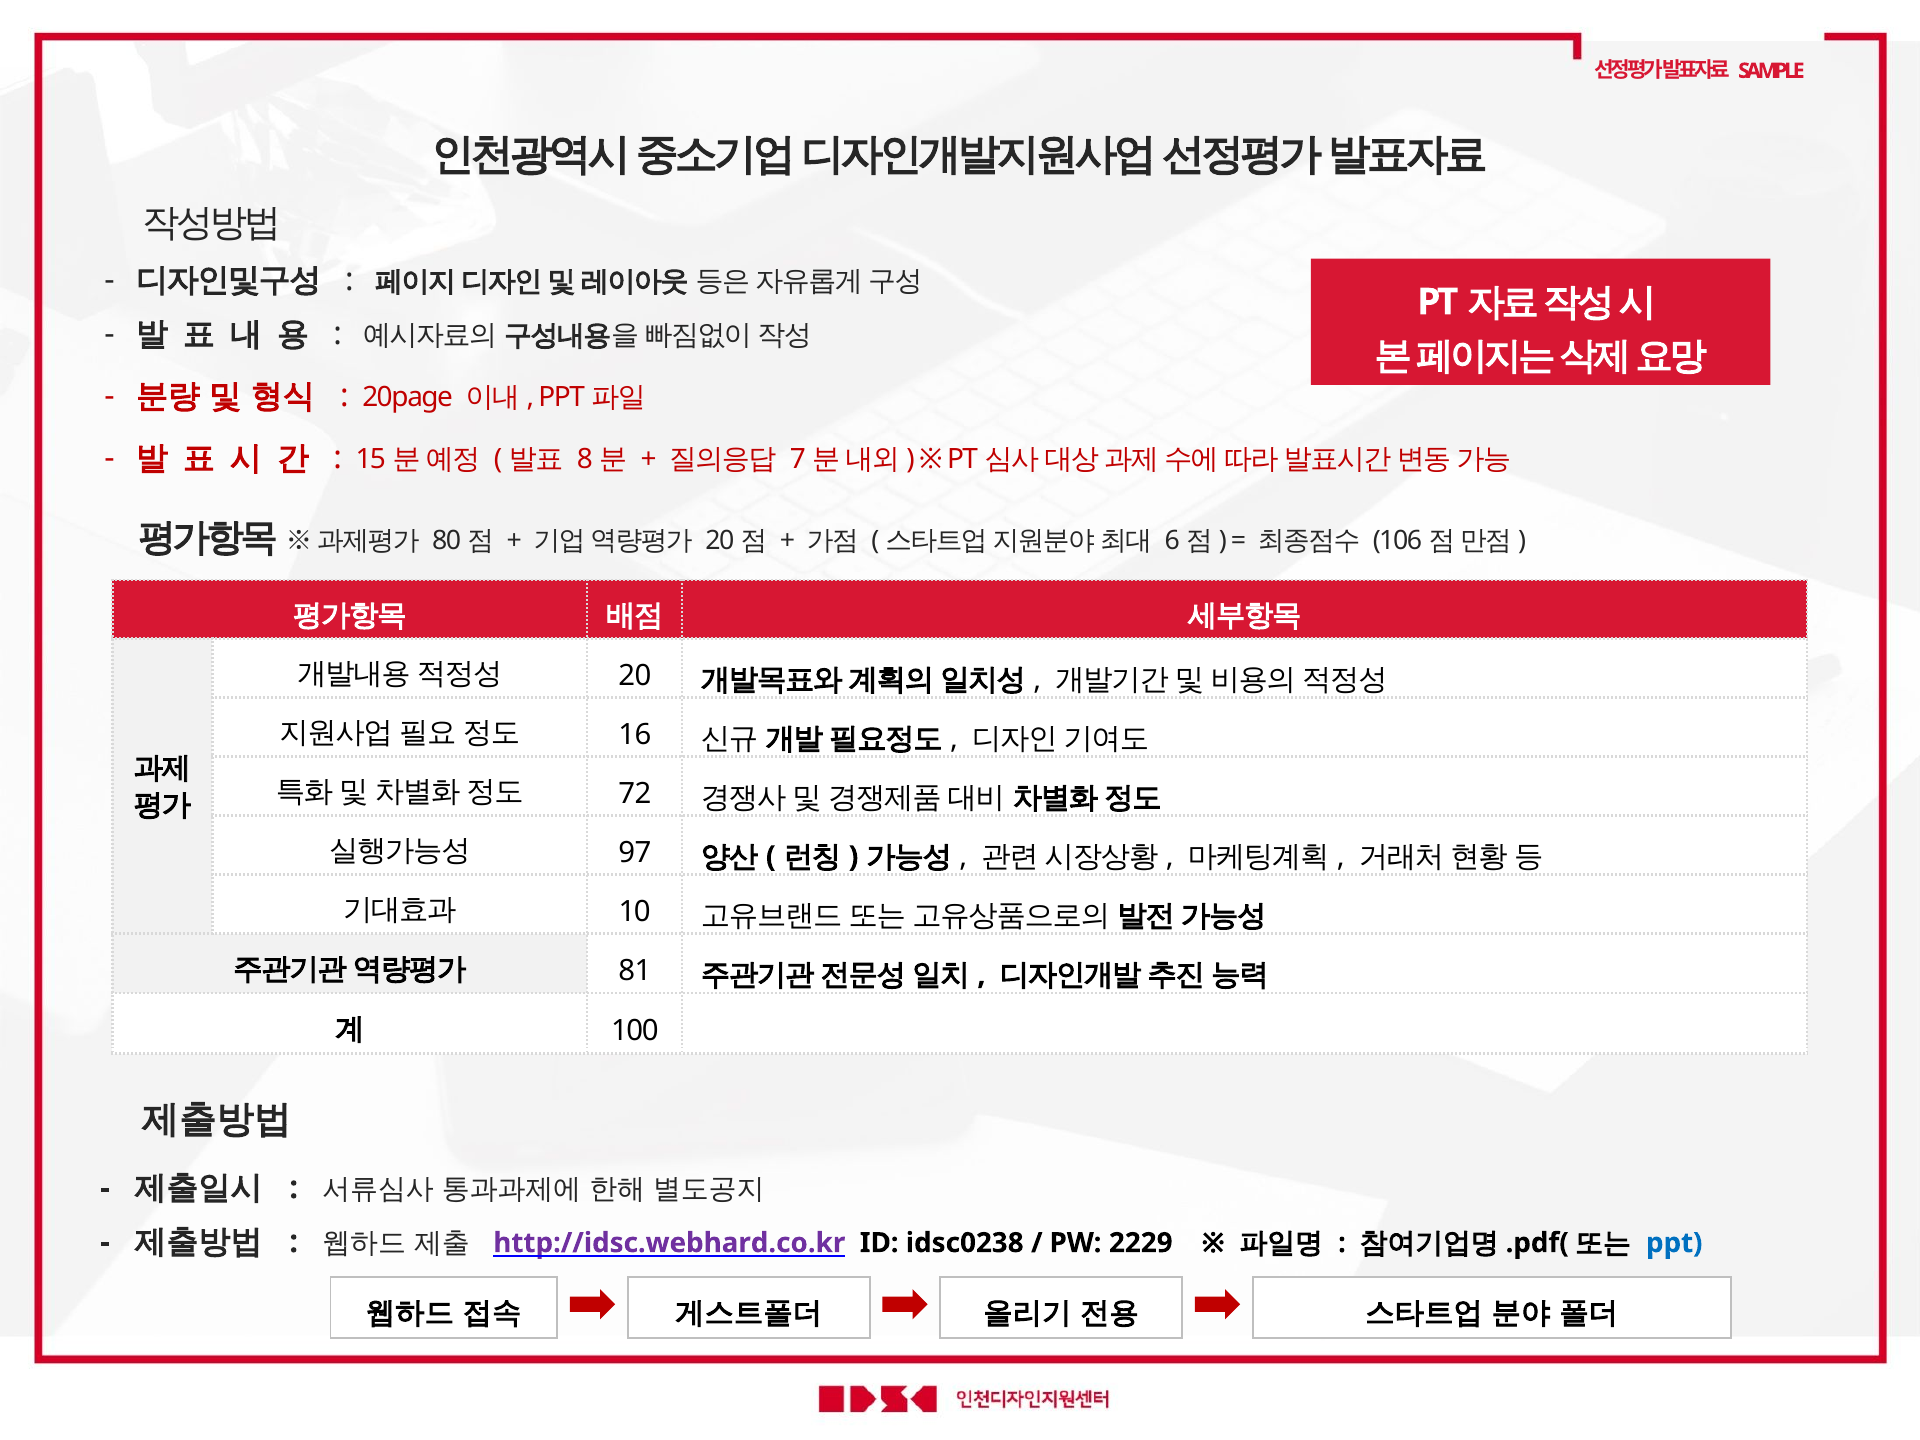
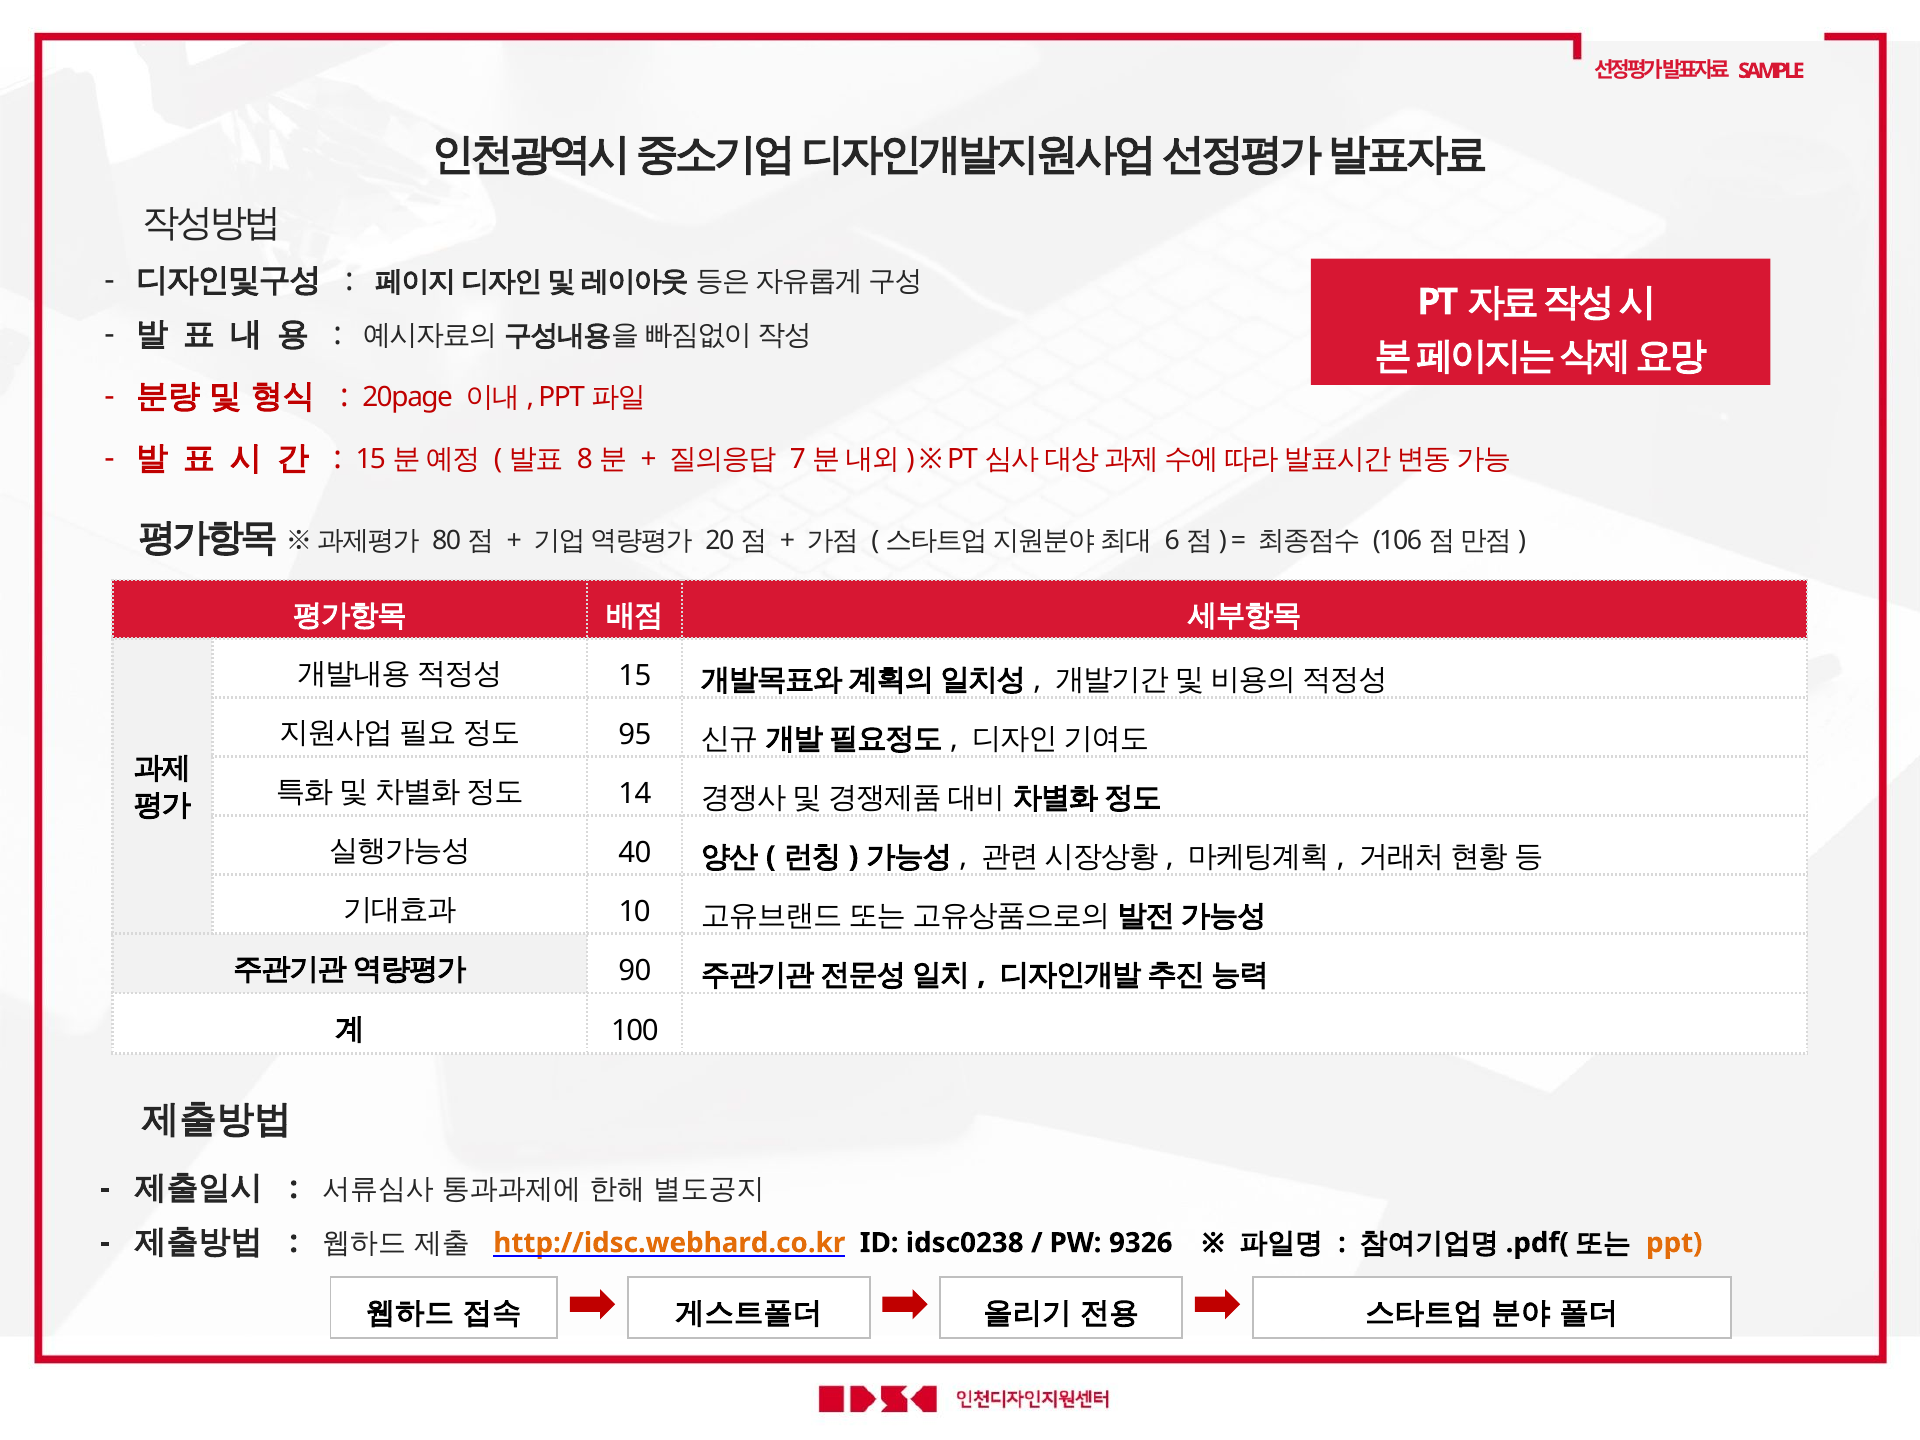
20: 20 -> 15 (635, 676)
16: 16 -> 95 (635, 735)
72: 72 -> 14 (635, 794)
97: 97 -> 40 (635, 853)
81: 81 -> 90 (635, 971)
http://idsc.webhard.co.kr colour: purple -> orange (669, 1243)
2229: 2229 -> 9326 (1141, 1243)
ppt colour: blue -> orange (1674, 1243)
